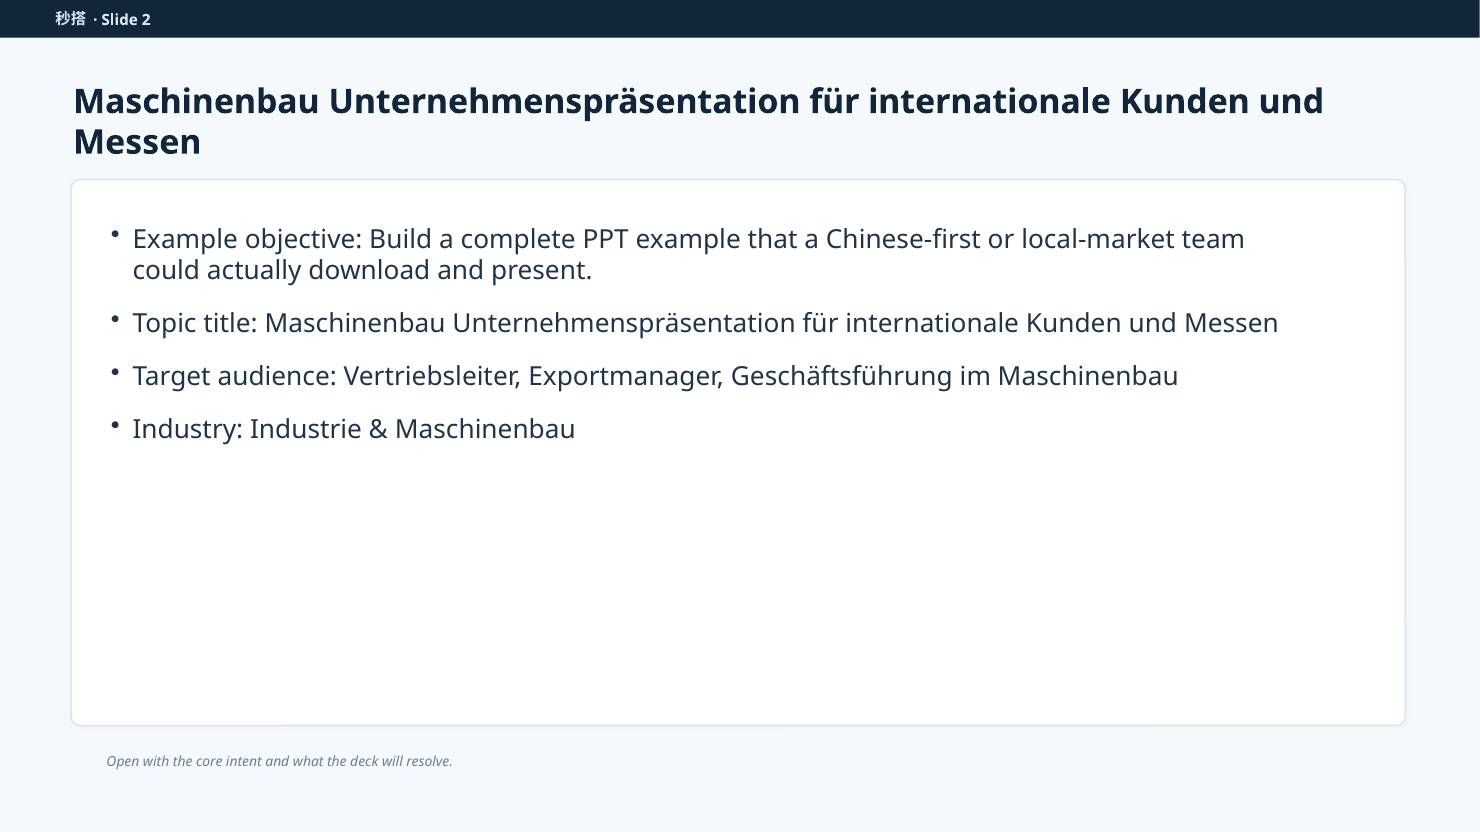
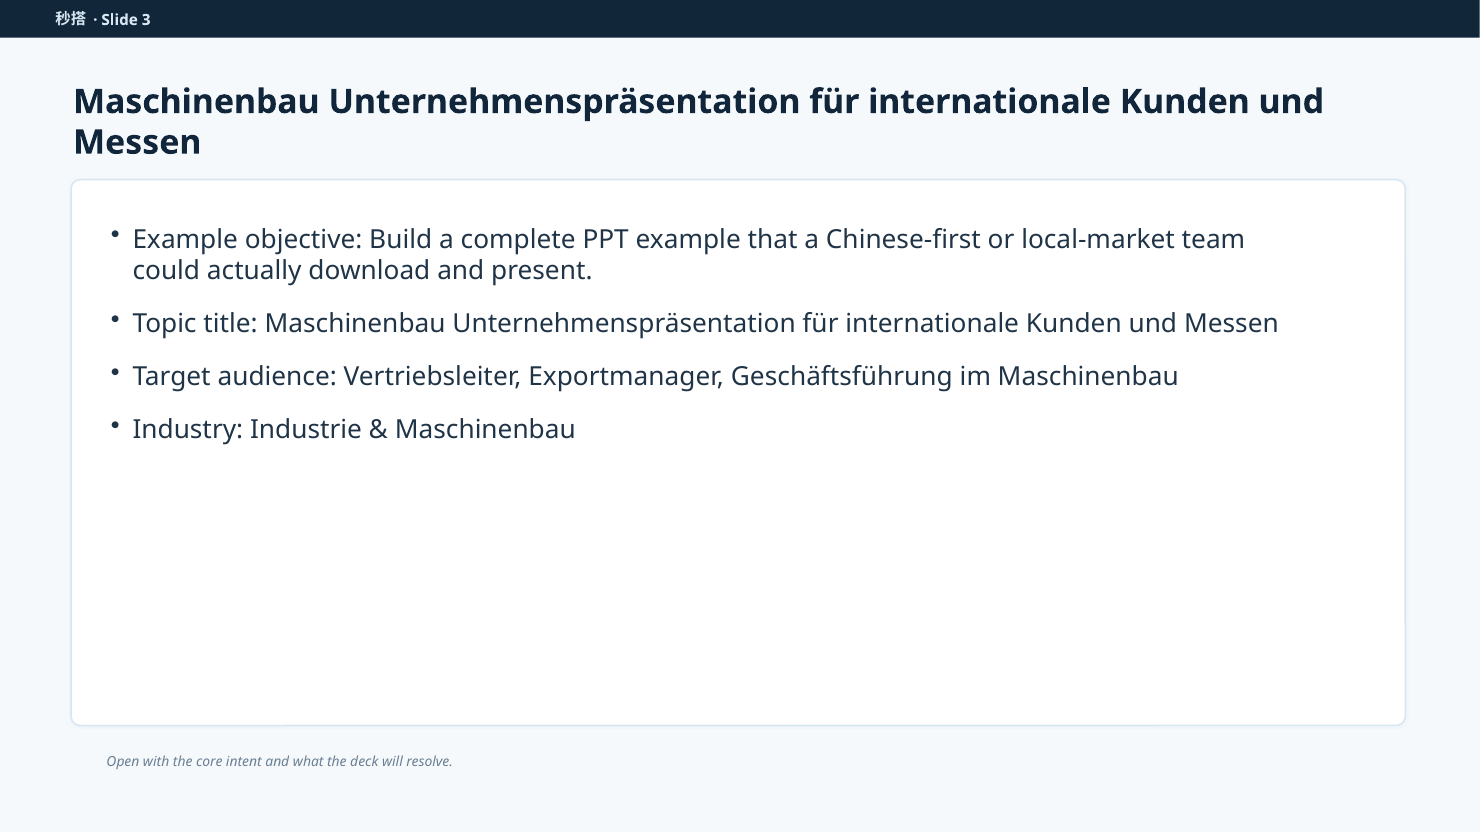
2: 2 -> 3 (146, 20)
